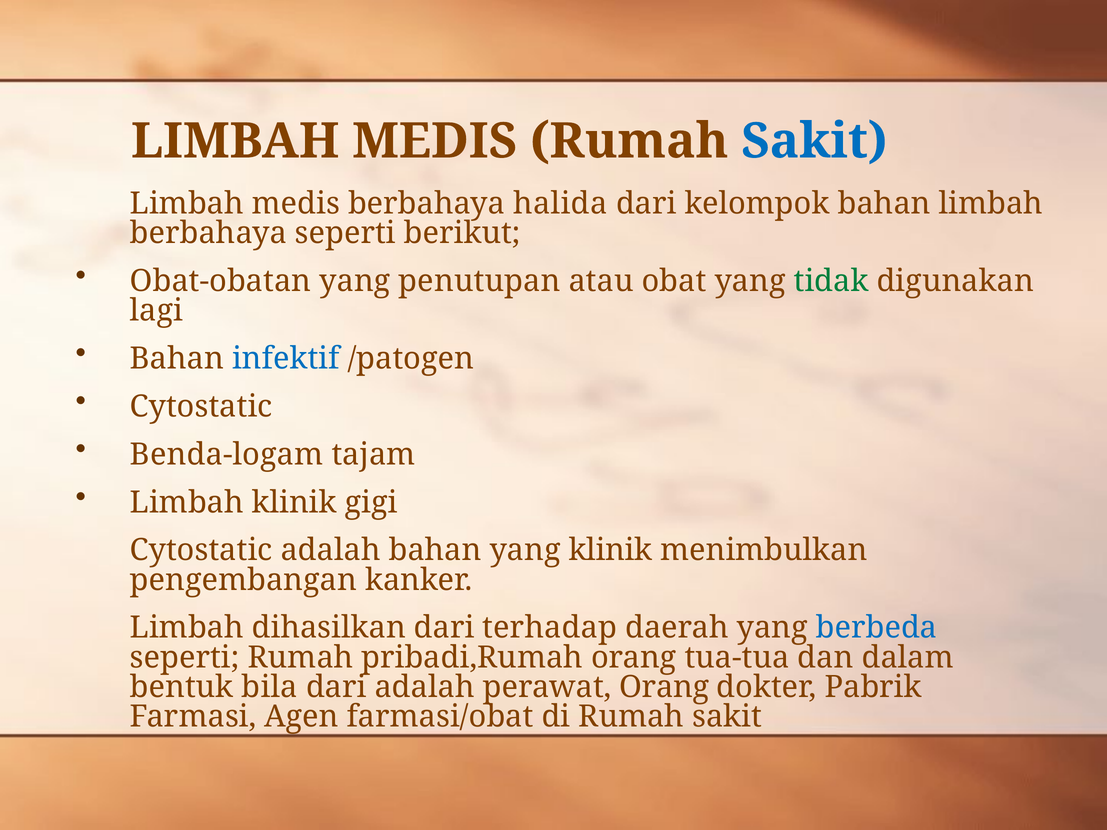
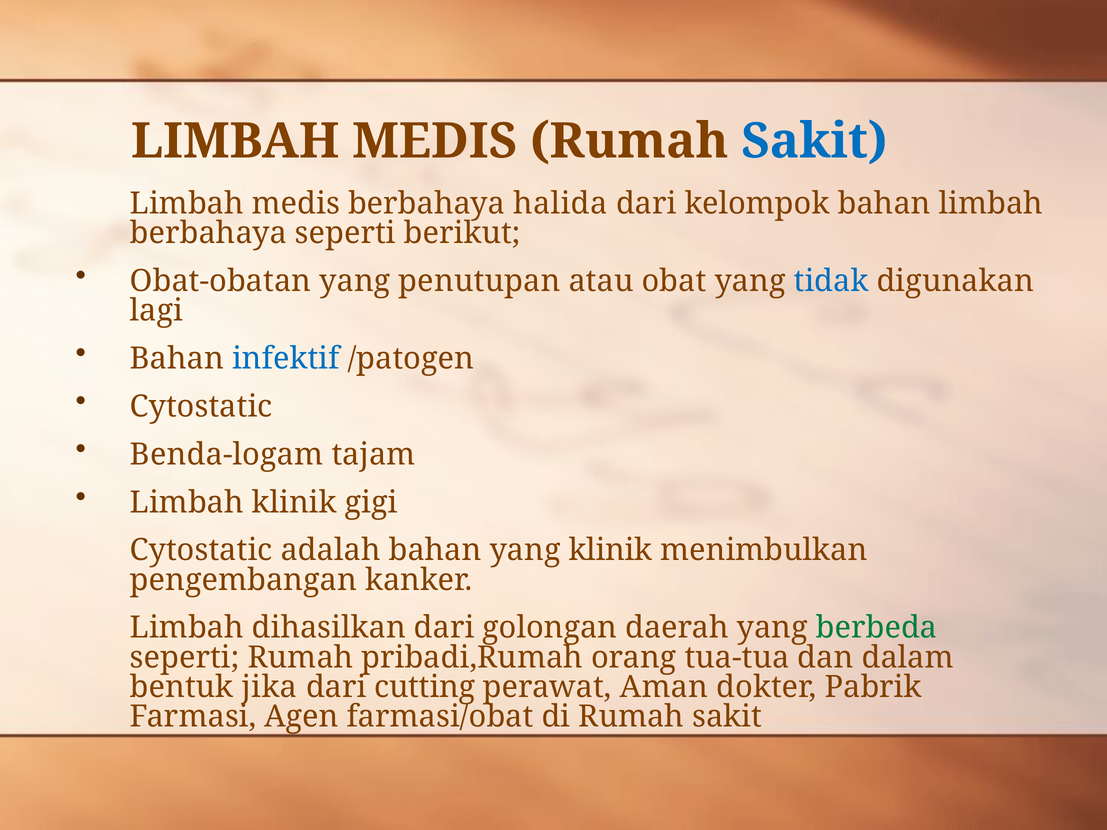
tidak colour: green -> blue (831, 281)
terhadap: terhadap -> golongan (550, 628)
berbeda colour: blue -> green (877, 628)
bila: bila -> jika (270, 687)
dari adalah: adalah -> cutting (425, 687)
perawat Orang: Orang -> Aman (664, 687)
